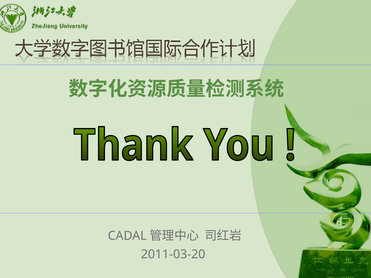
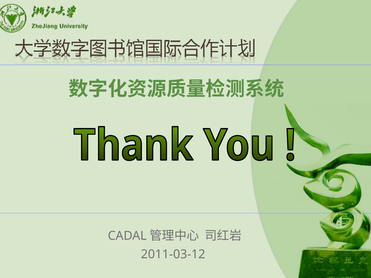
2011-03-20: 2011-03-20 -> 2011-03-12 (173, 254)
